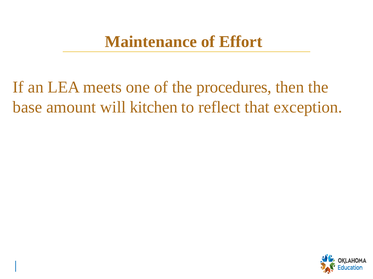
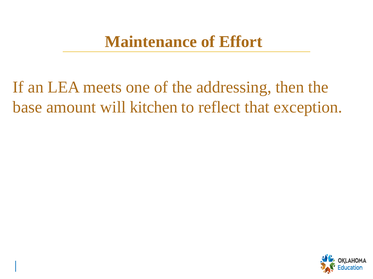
procedures: procedures -> addressing (234, 87)
